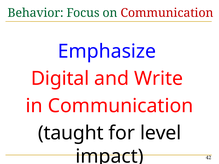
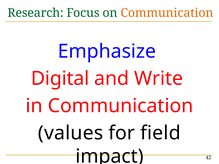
Behavior: Behavior -> Research (36, 13)
Communication colour: red -> orange (167, 13)
taught: taught -> values (71, 133)
level: level -> field (160, 133)
